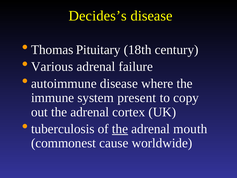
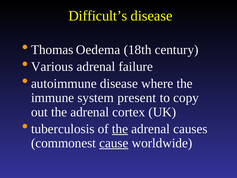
Decides’s: Decides’s -> Difficult’s (98, 16)
Pituitary: Pituitary -> Oedema (98, 50)
mouth: mouth -> causes (190, 129)
cause underline: none -> present (114, 143)
